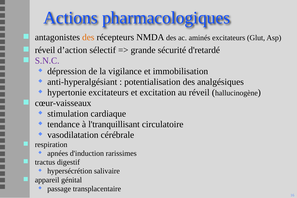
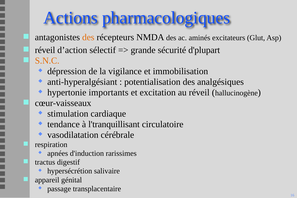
d'retardé: d'retardé -> d'plupart (204, 50)
S.N.C colour: purple -> orange (47, 61)
hypertonie excitateurs: excitateurs -> importants (109, 92)
